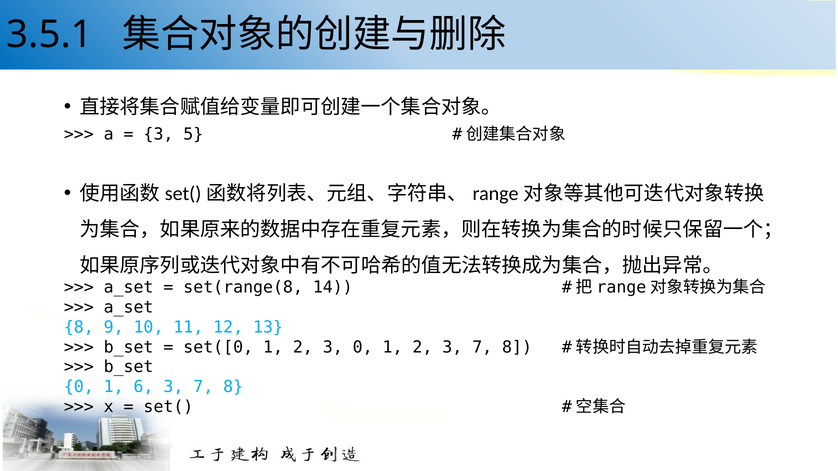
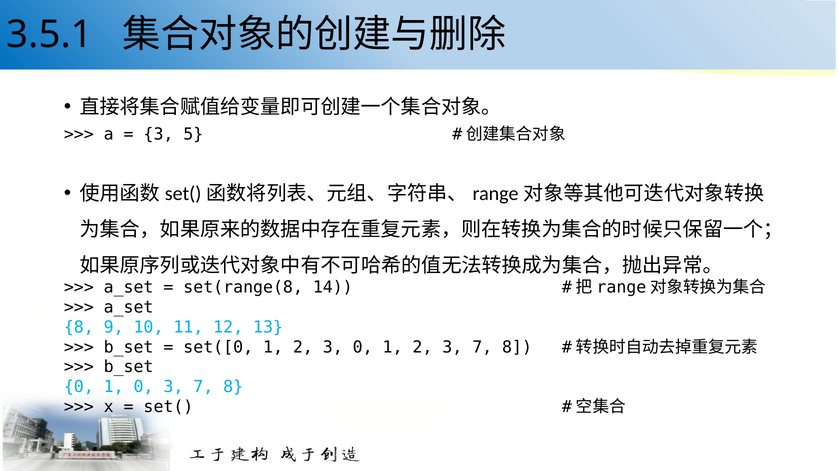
1 6: 6 -> 0 (144, 387)
